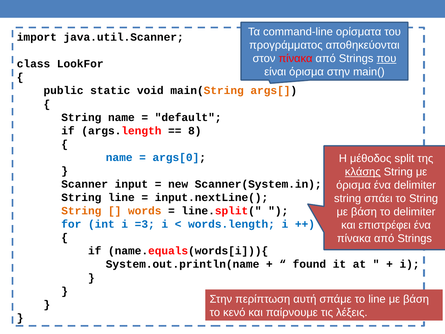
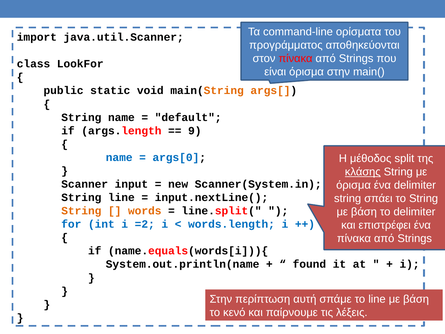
που underline: present -> none (386, 59)
8: 8 -> 9 (195, 131)
=3: =3 -> =2 (145, 224)
